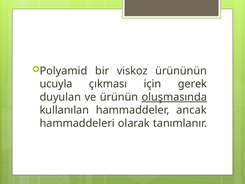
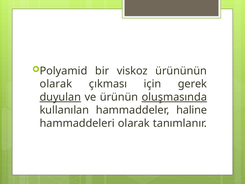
ucuyla: ucuyla -> olarak (56, 84)
duyulan underline: none -> present (60, 97)
ancak: ancak -> haline (192, 110)
